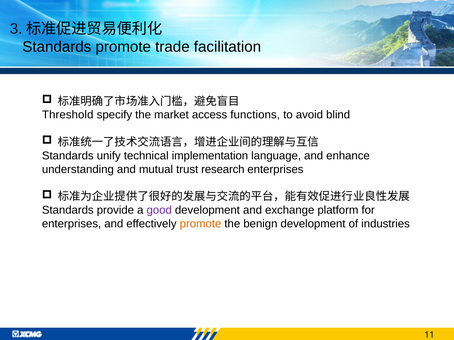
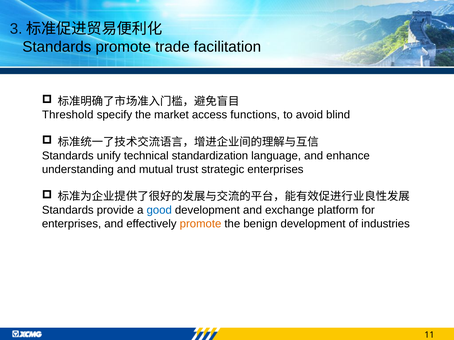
implementation: implementation -> standardization (210, 156)
research: research -> strategic (223, 170)
good colour: purple -> blue (159, 210)
